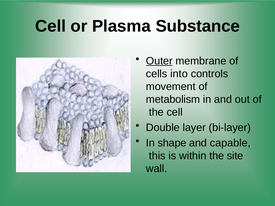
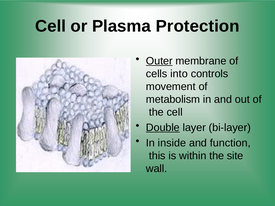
Substance: Substance -> Protection (198, 26)
Double underline: none -> present (163, 128)
shape: shape -> inside (172, 143)
capable: capable -> function (230, 143)
